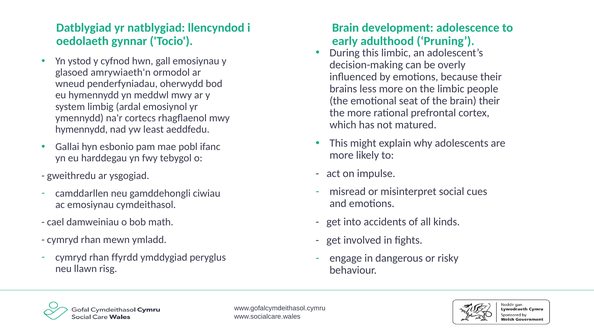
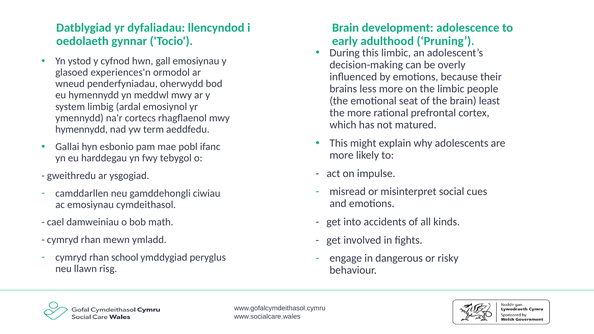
natblygiad: natblygiad -> dyfaliadau (156, 28)
amrywiaeth'n: amrywiaeth'n -> experiences'n (121, 72)
brain their: their -> least (489, 101)
least: least -> term (154, 129)
ffyrdd: ffyrdd -> school (125, 257)
